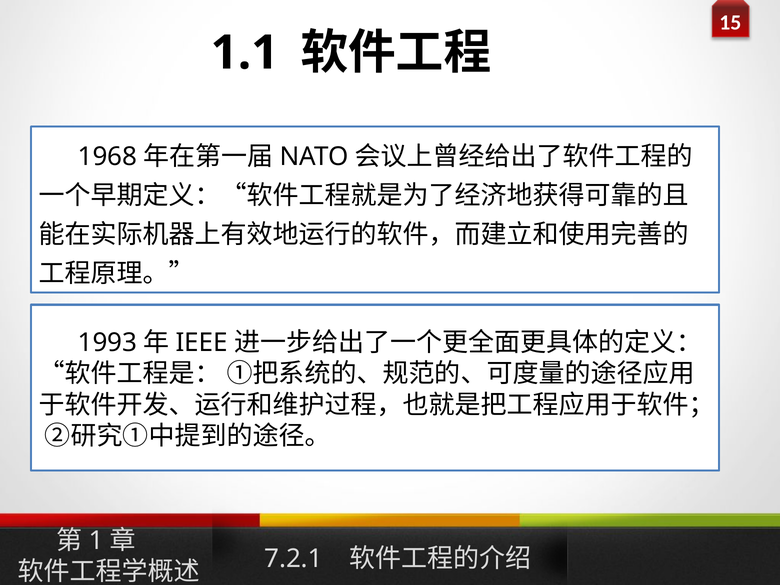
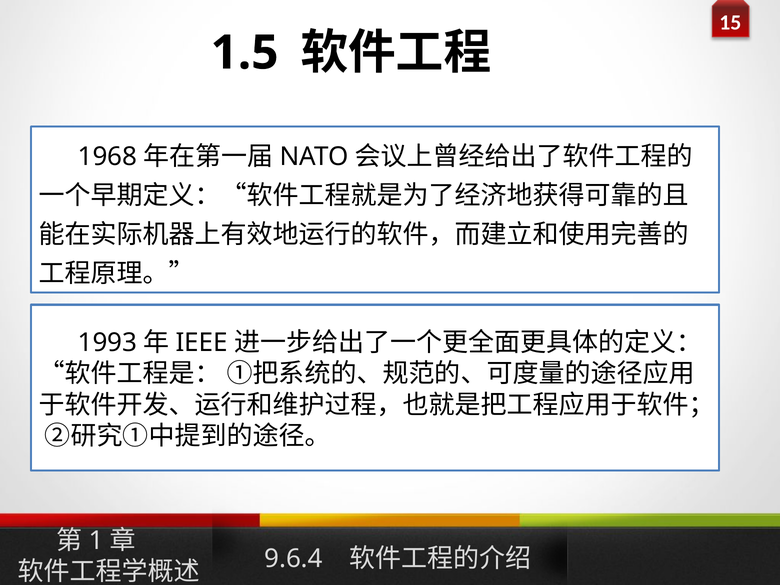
1.1: 1.1 -> 1.5 (245, 53)
7.2.1: 7.2.1 -> 9.6.4 (294, 559)
